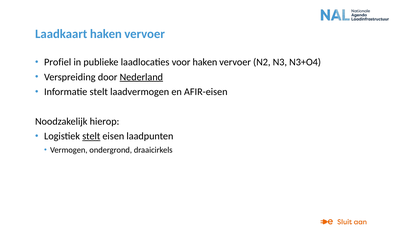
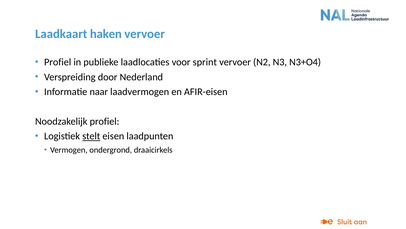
voor haken: haken -> sprint (205, 62)
Nederland underline: present -> none (141, 77)
Informatie stelt: stelt -> naar (99, 92)
Noodzakelijk hierop: hierop -> profiel (104, 121)
